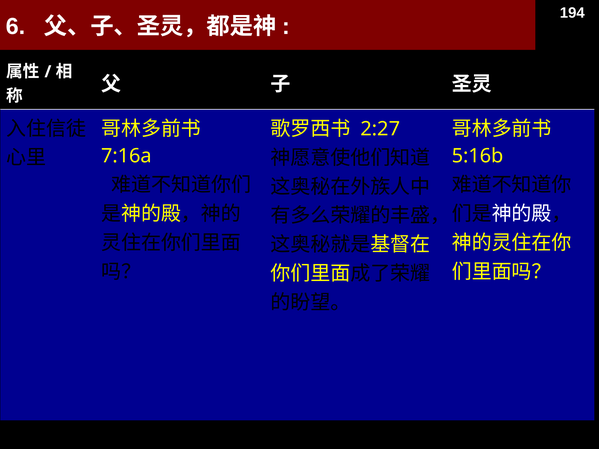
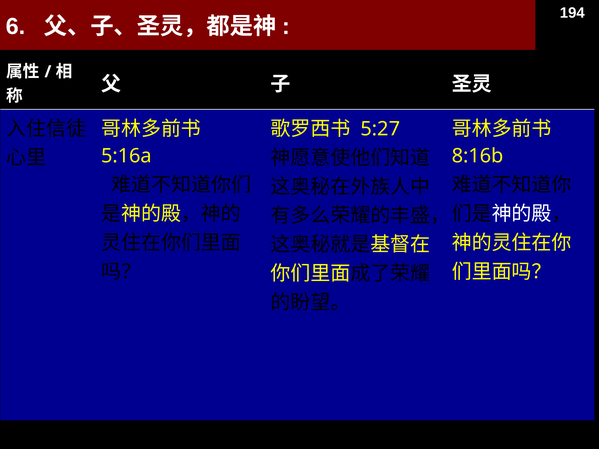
2:27: 2:27 -> 5:27 (380, 129)
7:16a: 7:16a -> 5:16a (126, 156)
5:16b: 5:16b -> 8:16b (478, 156)
